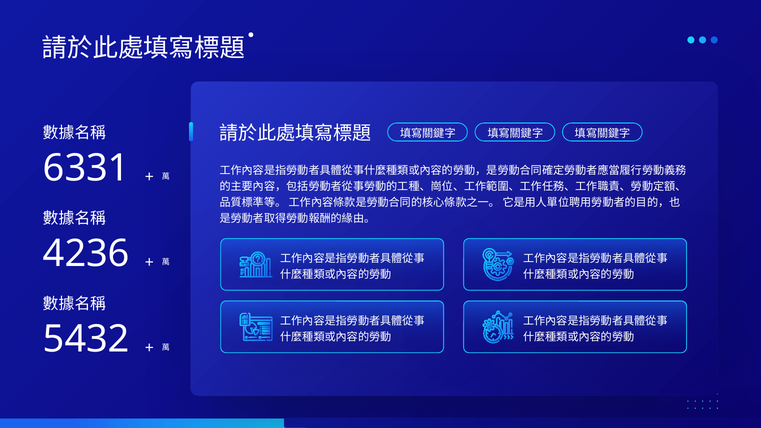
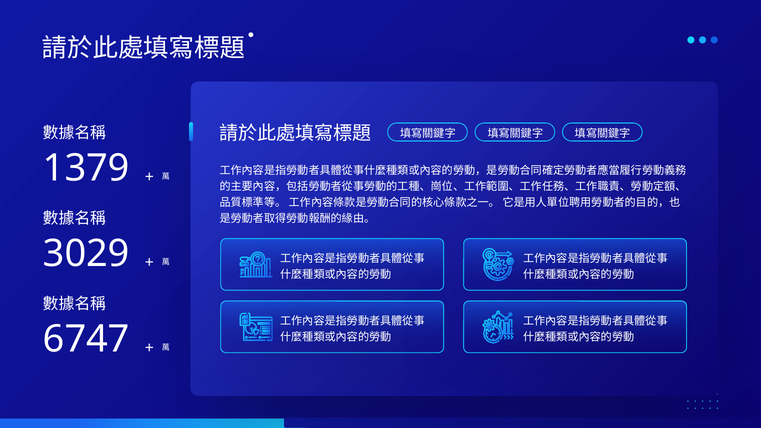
6331: 6331 -> 1379 (86, 168)
4236: 4236 -> 3029 (86, 254)
5432: 5432 -> 6747 (86, 339)
